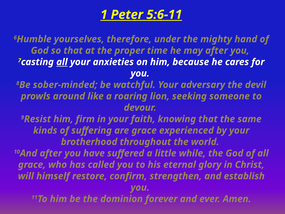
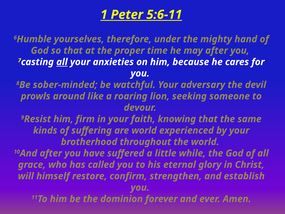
are grace: grace -> world (144, 130)
